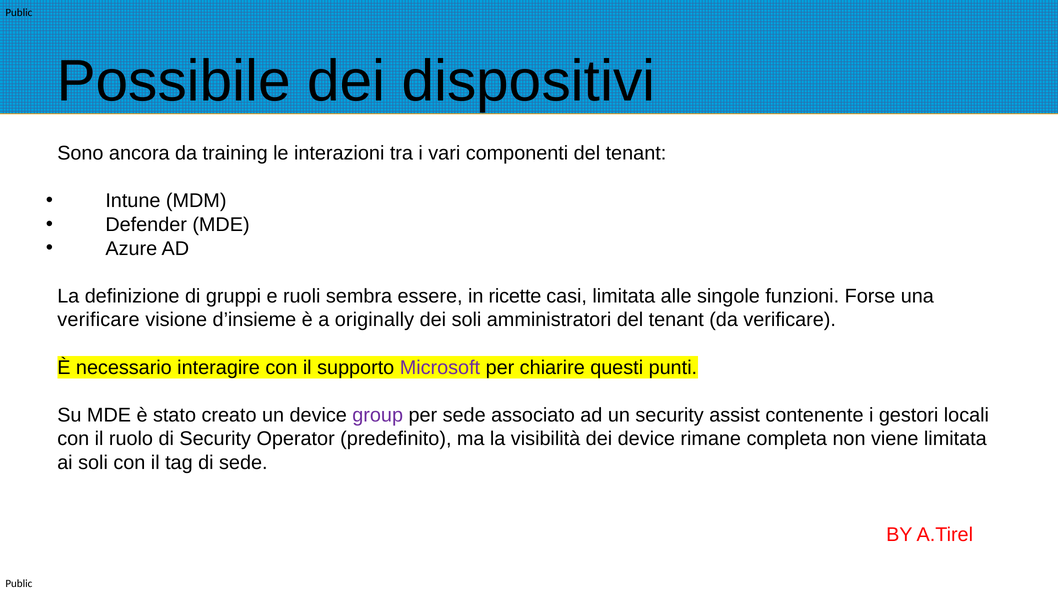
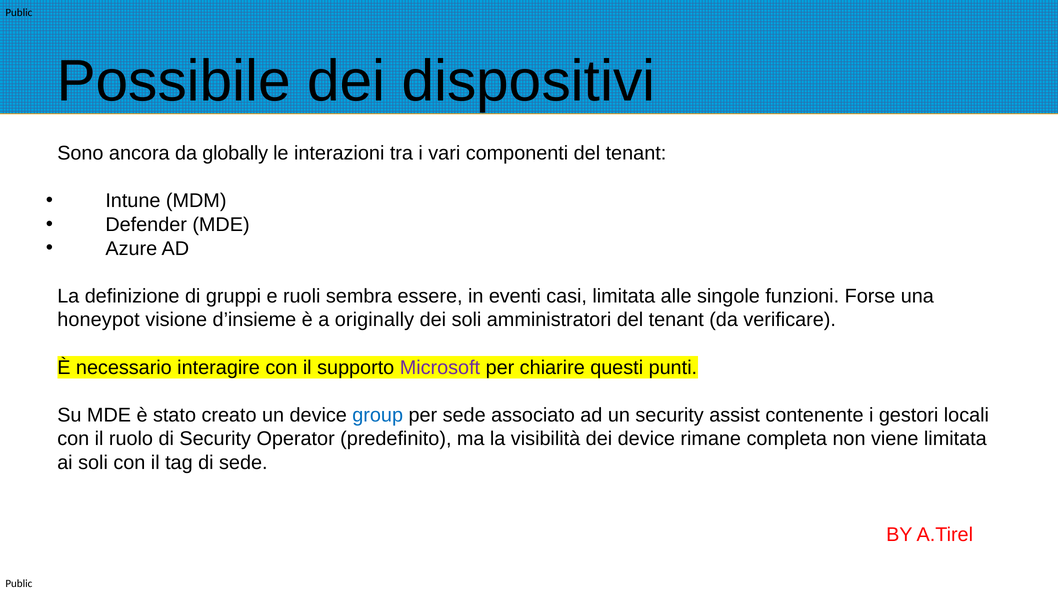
training: training -> globally (235, 153)
ricette: ricette -> eventi (515, 296)
verificare: verificare -> honeypot (98, 320)
group colour: purple -> blue (378, 415)
